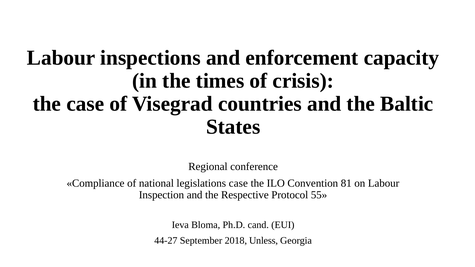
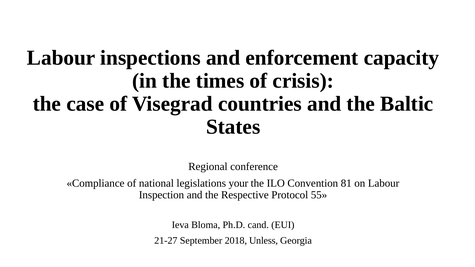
legislations case: case -> your (238, 183)
44-27: 44-27 -> 21-27 (166, 241)
